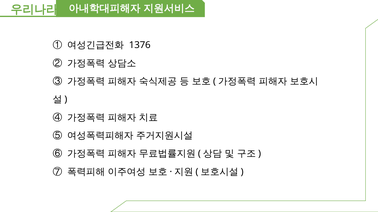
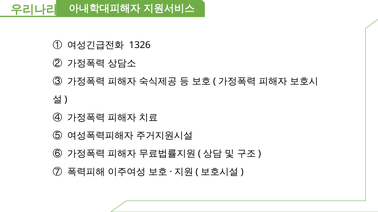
1376: 1376 -> 1326 (140, 45)
